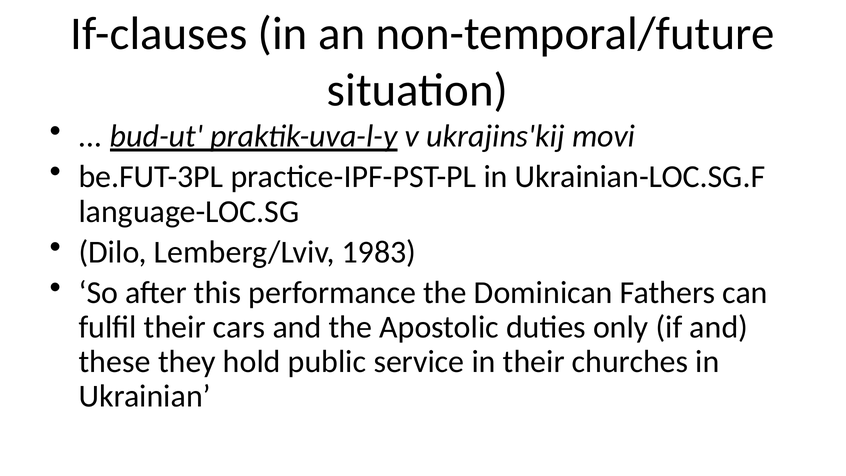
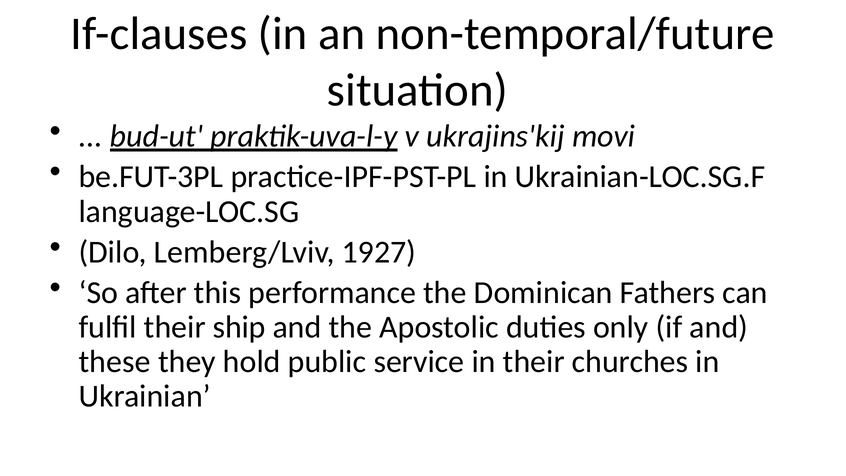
1983: 1983 -> 1927 (379, 252)
cars: cars -> ship (239, 327)
